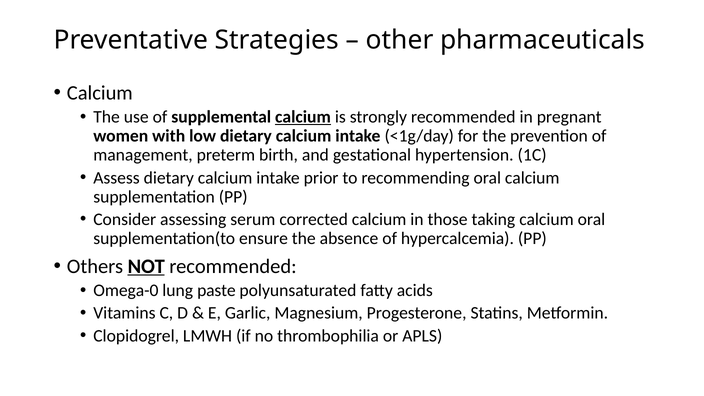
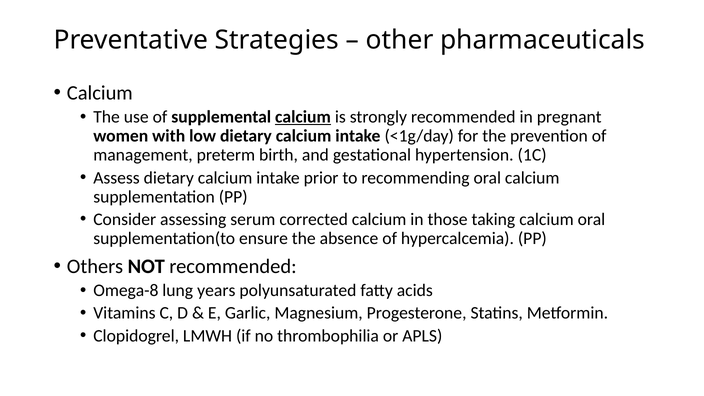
NOT underline: present -> none (146, 266)
Omega-0: Omega-0 -> Omega-8 (126, 290)
paste: paste -> years (216, 290)
